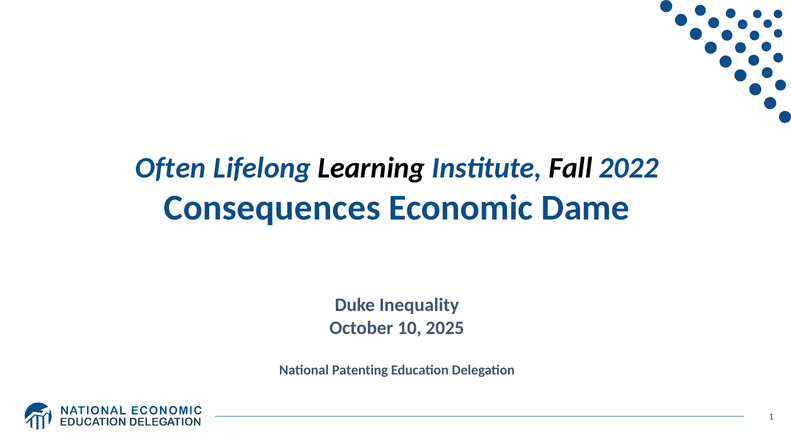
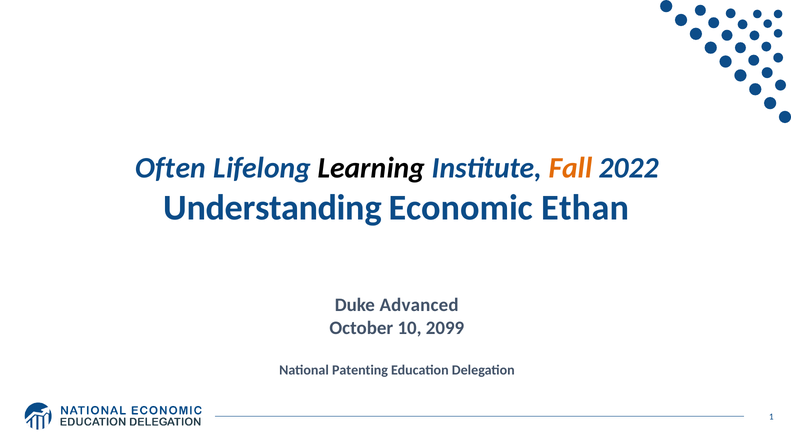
Fall colour: black -> orange (571, 168)
Consequences: Consequences -> Understanding (272, 208)
Dame: Dame -> Ethan (585, 208)
Inequality: Inequality -> Advanced (419, 305)
2025: 2025 -> 2099 (445, 328)
